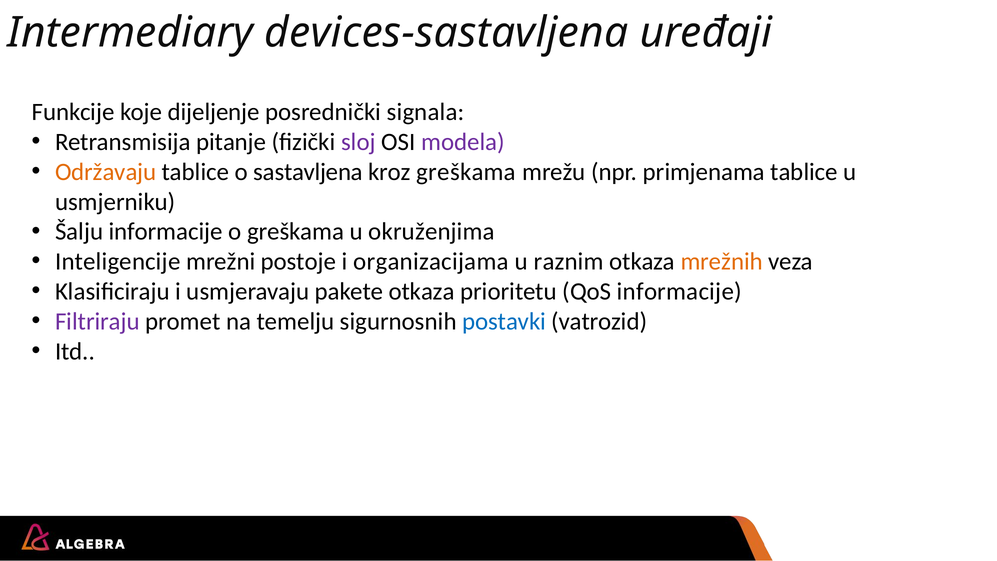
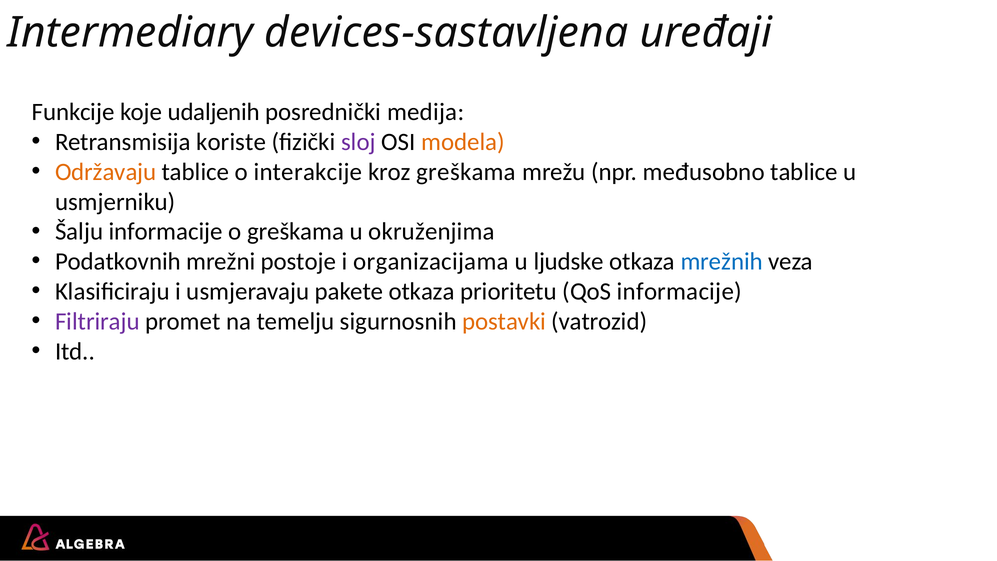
dijeljenje: dijeljenje -> udaljenih (214, 112)
signala: signala -> medija (426, 112)
pitanje: pitanje -> koriste (231, 142)
modela colour: purple -> orange (463, 142)
sastavljena: sastavljena -> interakcije (308, 172)
primjenama: primjenama -> međusobno (704, 172)
Inteligencije: Inteligencije -> Podatkovnih (118, 262)
raznim: raznim -> ljudske (569, 262)
mrežnih colour: orange -> blue (722, 262)
postavki colour: blue -> orange (504, 321)
